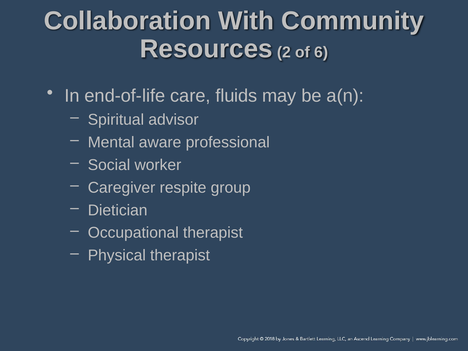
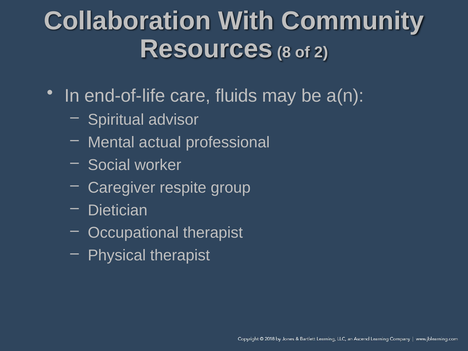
2: 2 -> 8 (284, 52)
6: 6 -> 2 (321, 52)
aware: aware -> actual (160, 142)
